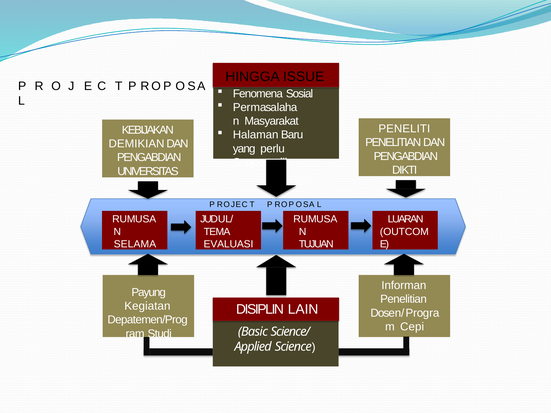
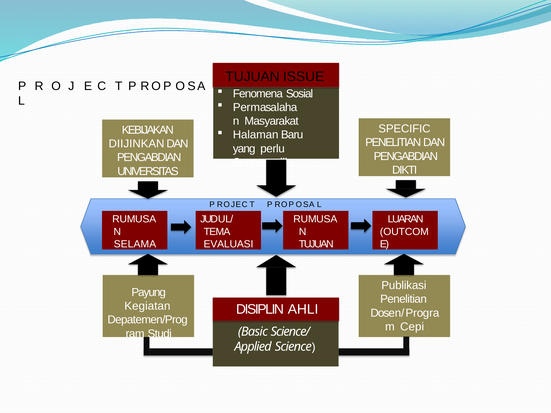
HINGGA: HINGGA -> TUJUAN (253, 77)
PENELITI: PENELITI -> SPECIFIC (404, 129)
DEMIKIAN: DEMIKIAN -> DIIJINKAN (137, 144)
Informan: Informan -> Publikasi (404, 286)
LAIN: LAIN -> AHLI (303, 310)
